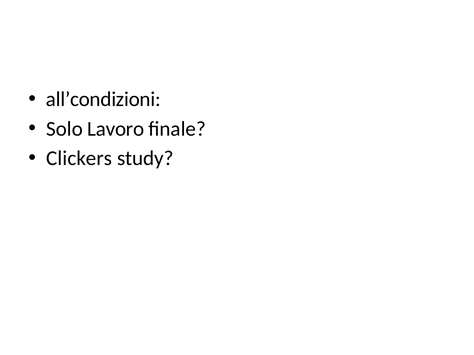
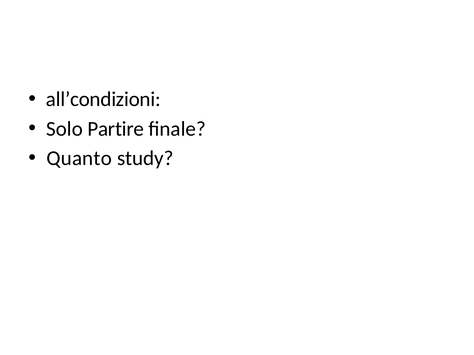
Lavoro: Lavoro -> Partire (116, 129)
Clickers: Clickers -> Quanto (79, 158)
